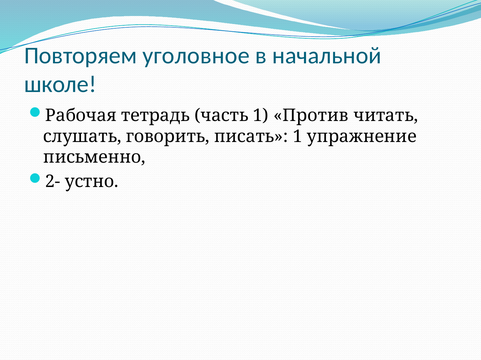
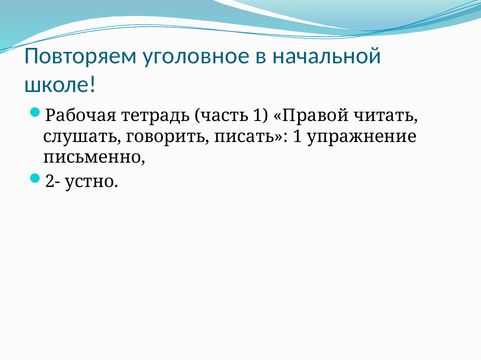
Против: Против -> Правой (311, 116)
